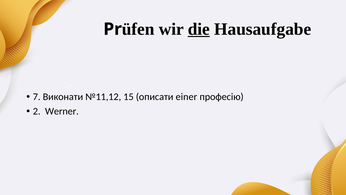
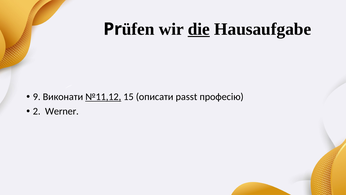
7: 7 -> 9 (37, 97)
№11,12 underline: none -> present (103, 97)
einer: einer -> passt (186, 97)
